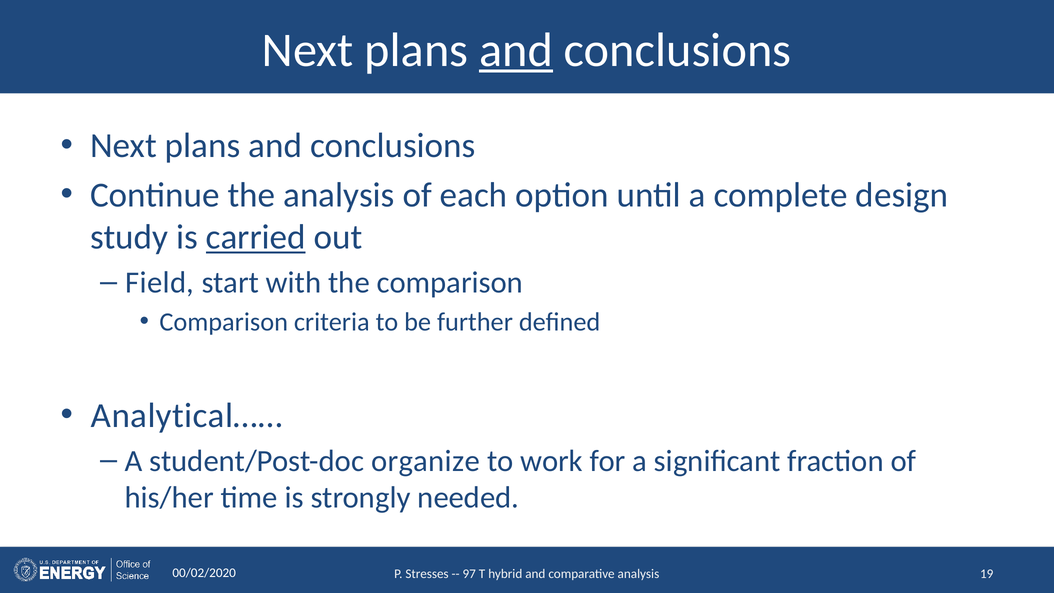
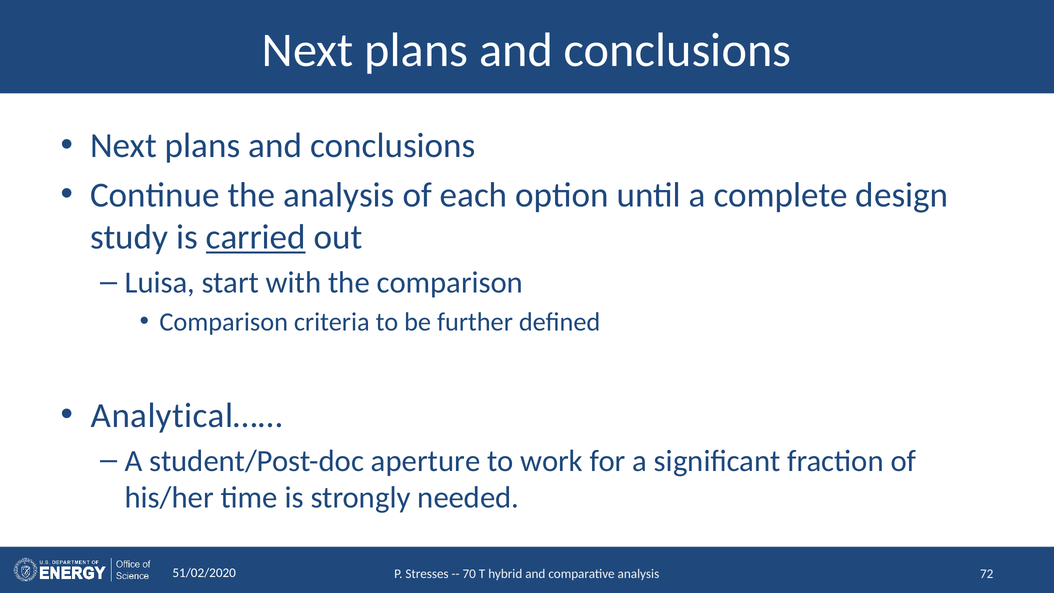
and underline: present -> none (516, 50)
Field: Field -> Luisa (160, 283)
organize: organize -> aperture (426, 461)
00/02/2020: 00/02/2020 -> 51/02/2020 (204, 573)
97: 97 -> 70 (469, 574)
19: 19 -> 72 (987, 574)
